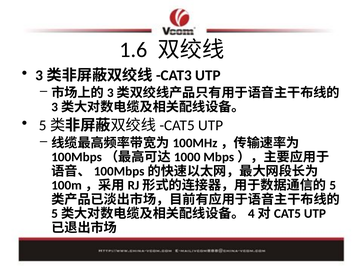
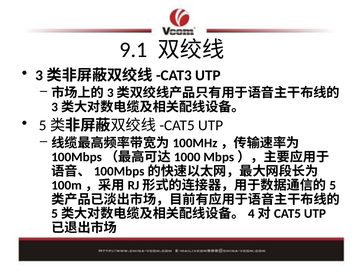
1.6: 1.6 -> 9.1 (133, 50)
